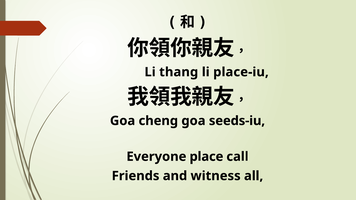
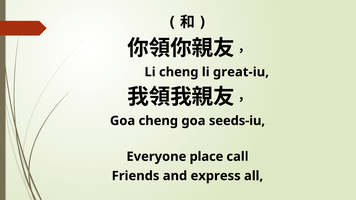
Li thang: thang -> cheng (179, 72)
place-iu: place-iu -> great-iu (241, 72)
witness: witness -> express (216, 176)
